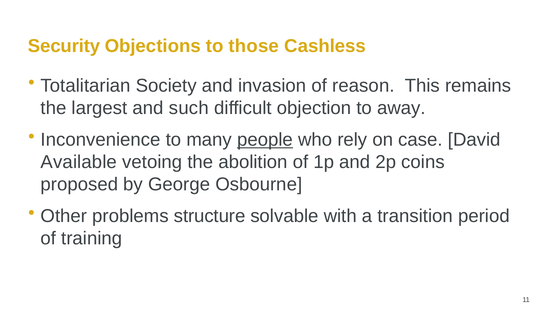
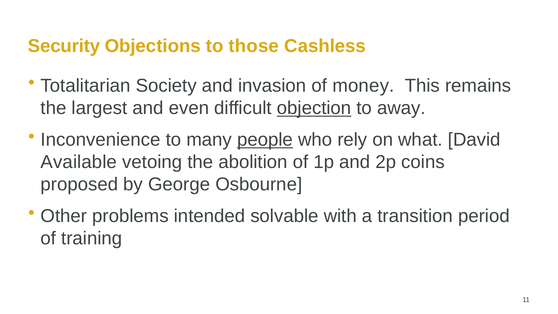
reason: reason -> money (363, 86)
such: such -> even (189, 108)
objection underline: none -> present (314, 108)
case: case -> what (420, 140)
structure: structure -> intended (210, 216)
